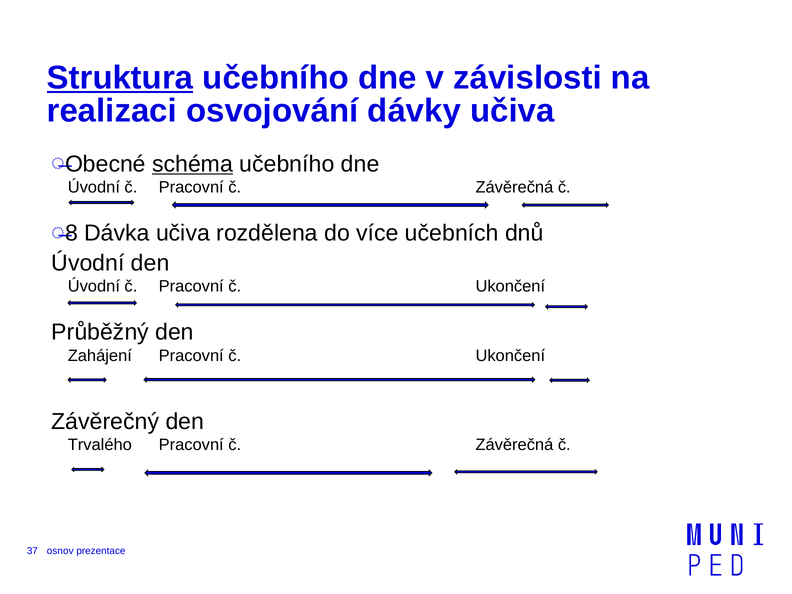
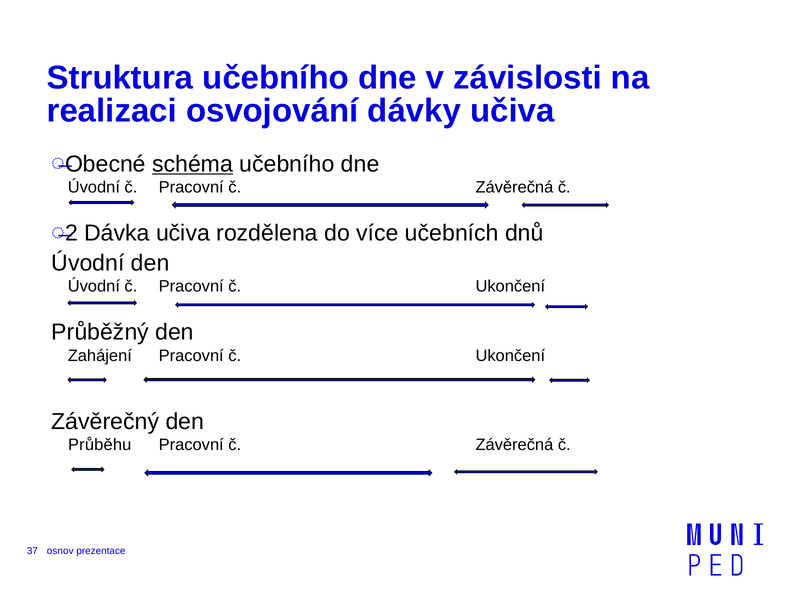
Struktura underline: present -> none (120, 78)
8: 8 -> 2 (71, 233)
Trvalého: Trvalého -> Průběhu (100, 445)
